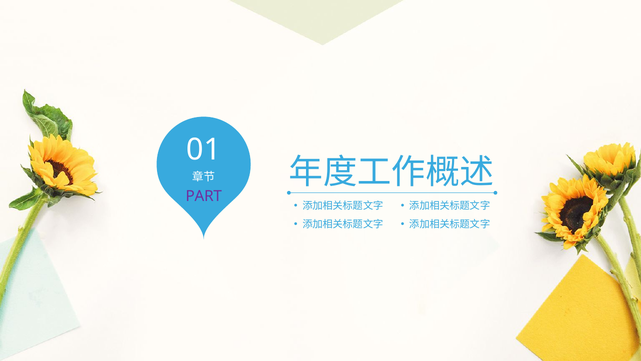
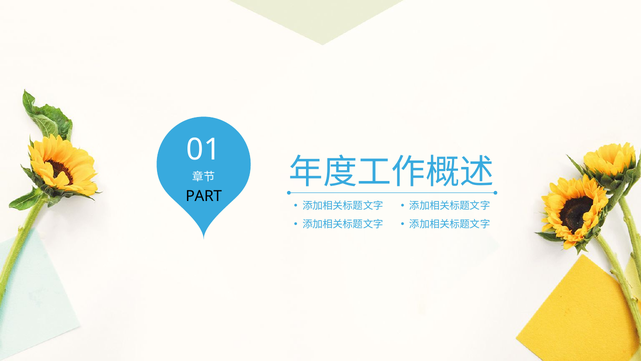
PART colour: purple -> black (204, 196)
